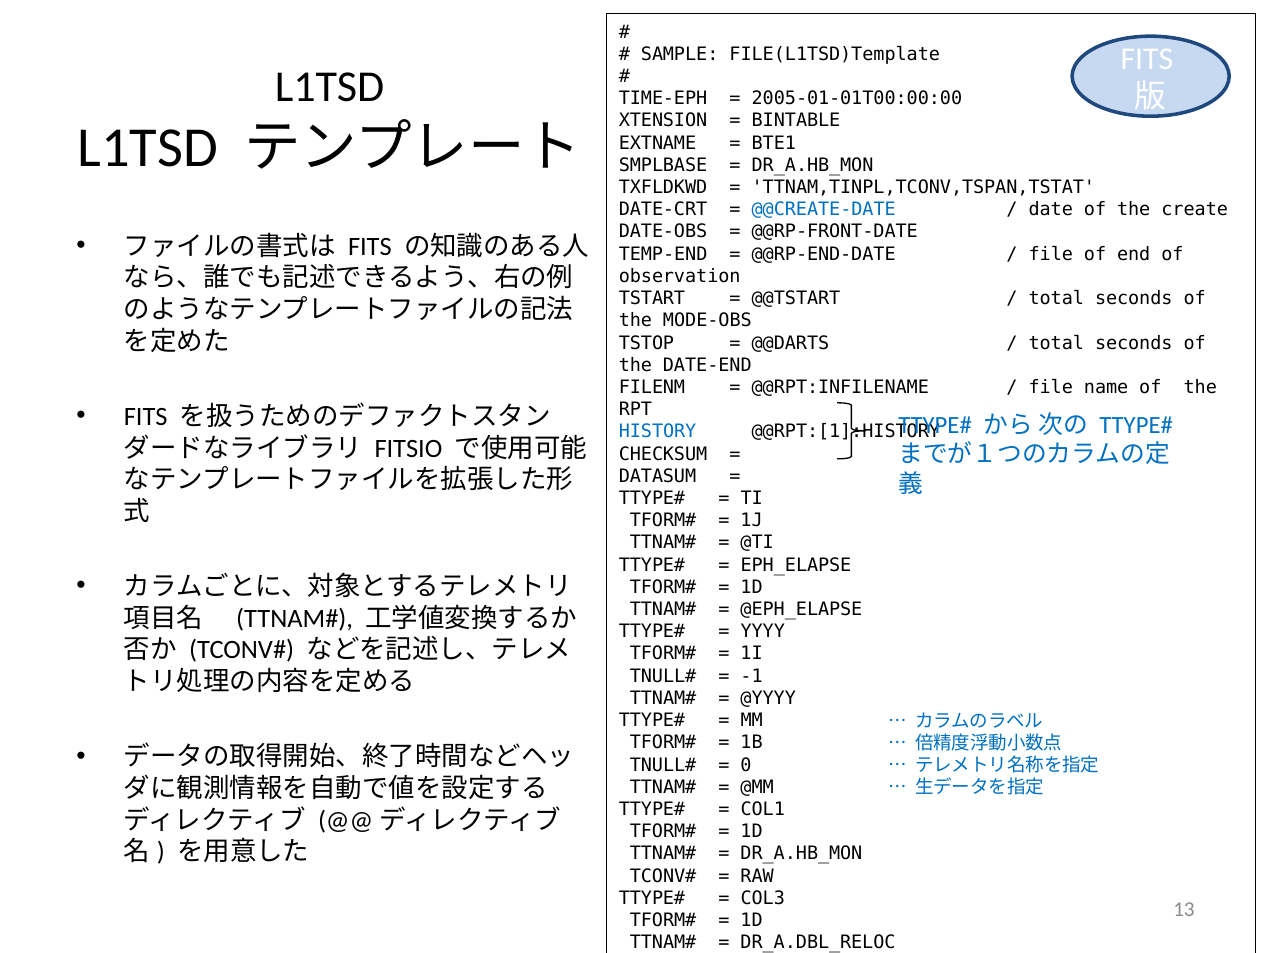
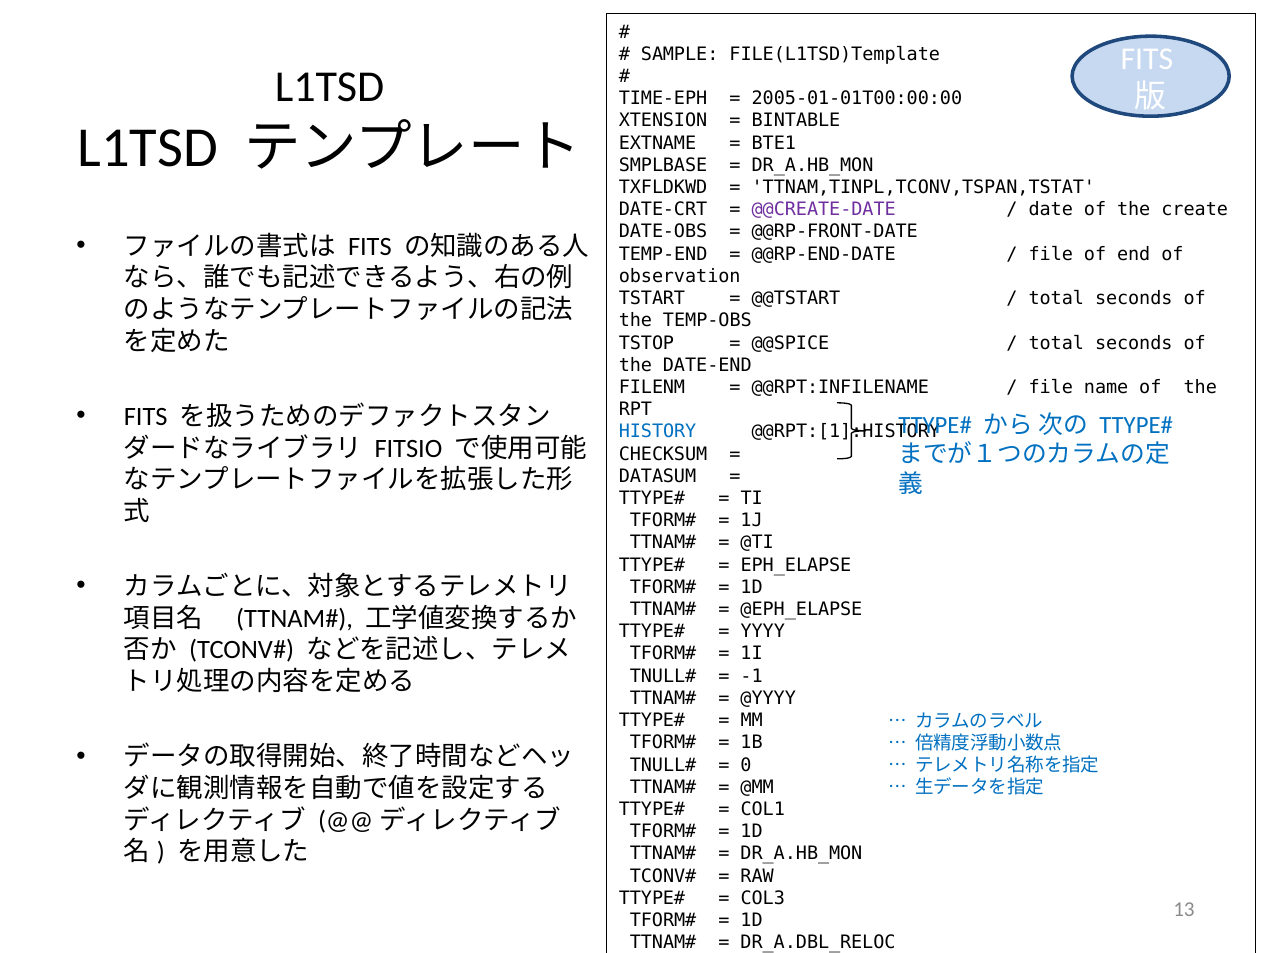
@@CREATE-DATE colour: blue -> purple (824, 210)
MODE-OBS: MODE-OBS -> TEMP-OBS (707, 321)
@@DARTS: @@DARTS -> @@SPICE (790, 343)
